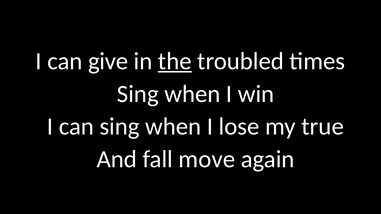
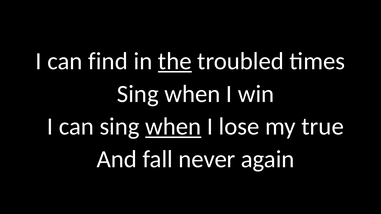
give: give -> find (108, 61)
when underline: none -> present (173, 127)
move: move -> never (207, 159)
